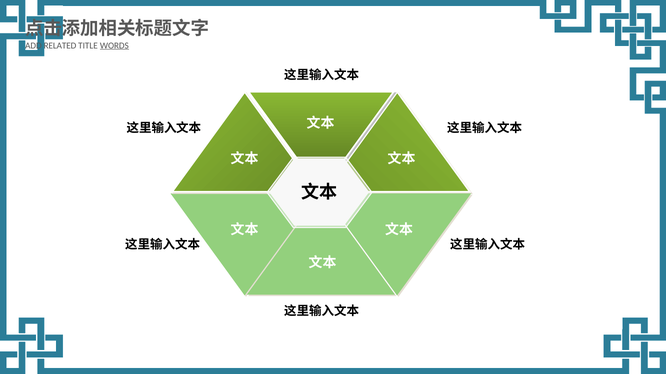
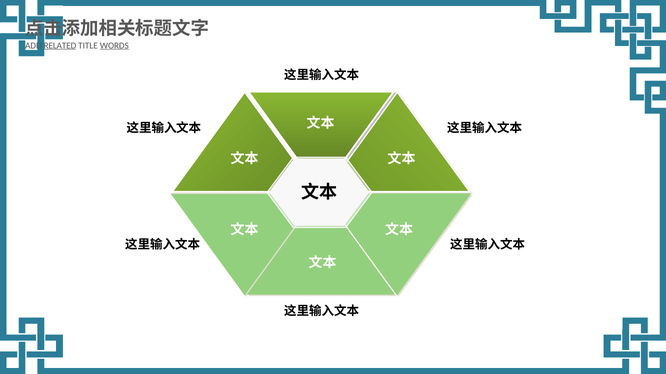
RELATED underline: none -> present (60, 46)
